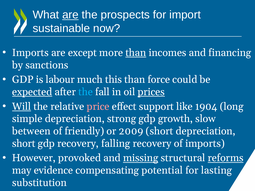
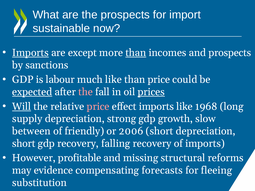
are underline: present -> none (70, 15)
Imports underline: none -> present (30, 53)
and financing: financing -> prospects (230, 53)
much this: this -> like (113, 80)
than force: force -> price (159, 80)
the colour: light blue -> pink (86, 92)
effect support: support -> imports (156, 107)
1904: 1904 -> 1968 (206, 107)
simple: simple -> supply (27, 119)
2009: 2009 -> 2006 (131, 131)
provoked: provoked -> profitable (80, 158)
missing underline: present -> none (141, 158)
reforms underline: present -> none (226, 158)
potential: potential -> forecasts (162, 171)
lasting: lasting -> fleeing (217, 171)
